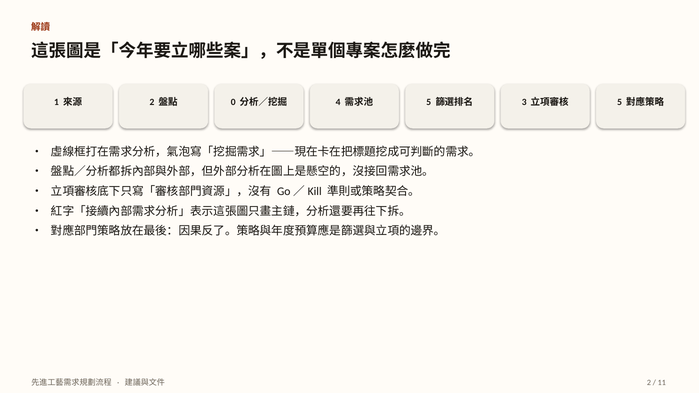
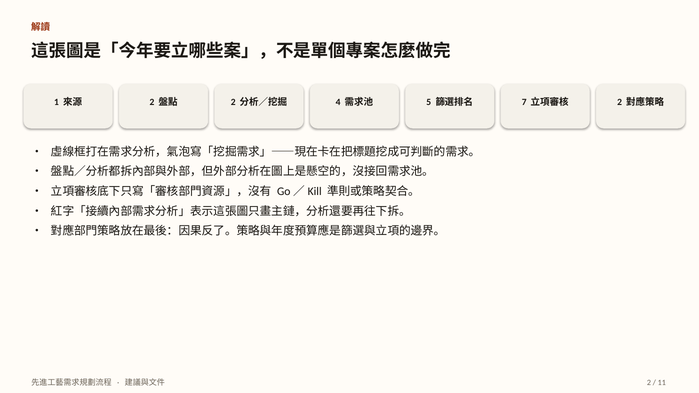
0: 0 -> 2 (233, 102)
3: 3 -> 7 (524, 102)
5: 5 -> 2 (620, 102)
